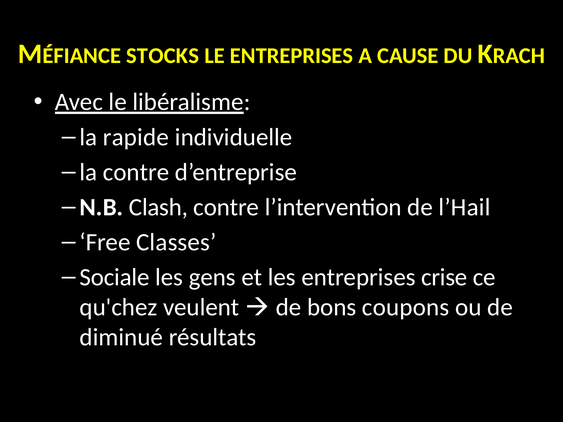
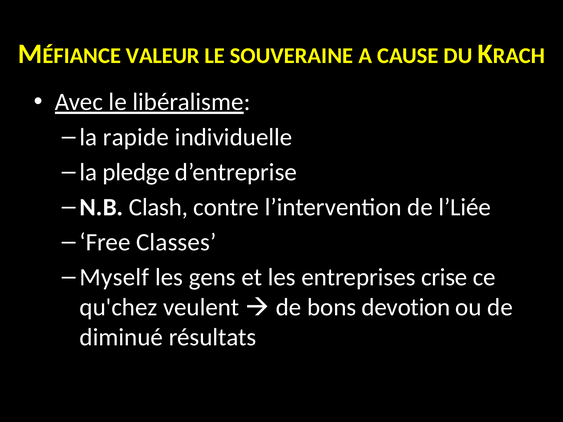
STOCKS: STOCKS -> VALEUR (163, 56)
LE ENTREPRISES: ENTREPRISES -> SOUVERAINE (292, 56)
la contre: contre -> pledge (136, 172)
l’Hail: l’Hail -> l’Liée (465, 207)
Sociale: Sociale -> Myself (114, 277)
coupons: coupons -> devotion (406, 307)
